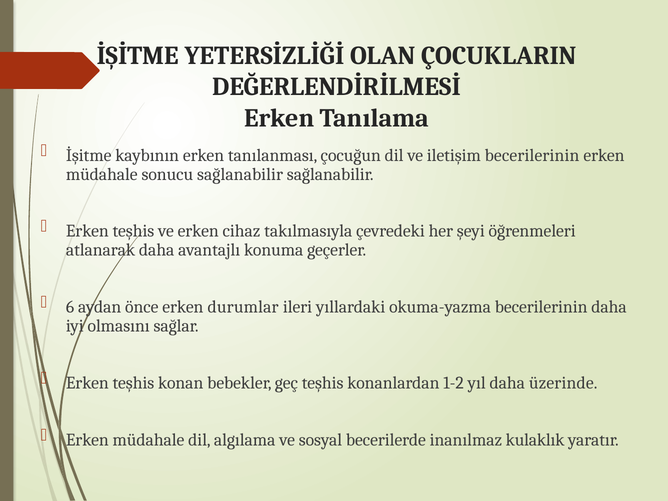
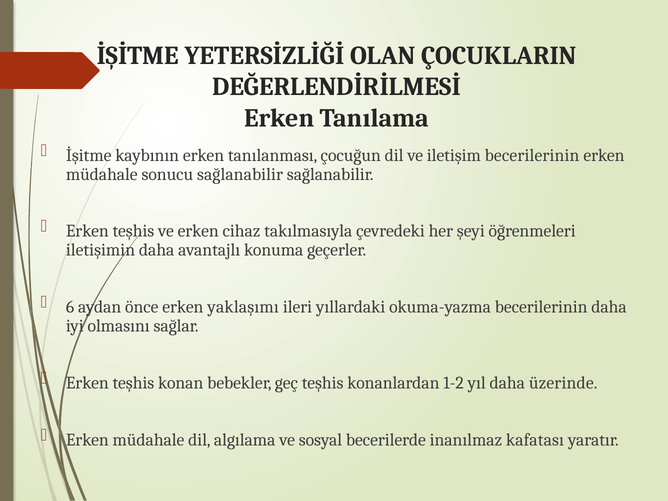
atlanarak: atlanarak -> iletişimin (101, 250)
durumlar: durumlar -> yaklaşımı (243, 307)
kulaklık: kulaklık -> kafatası (535, 440)
